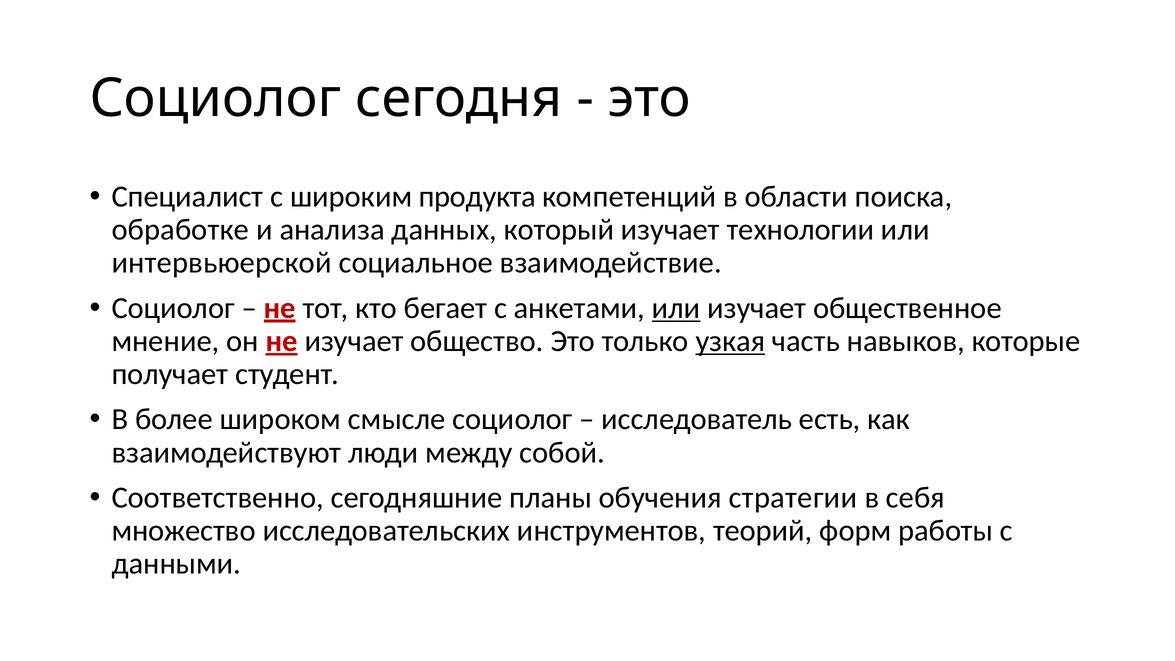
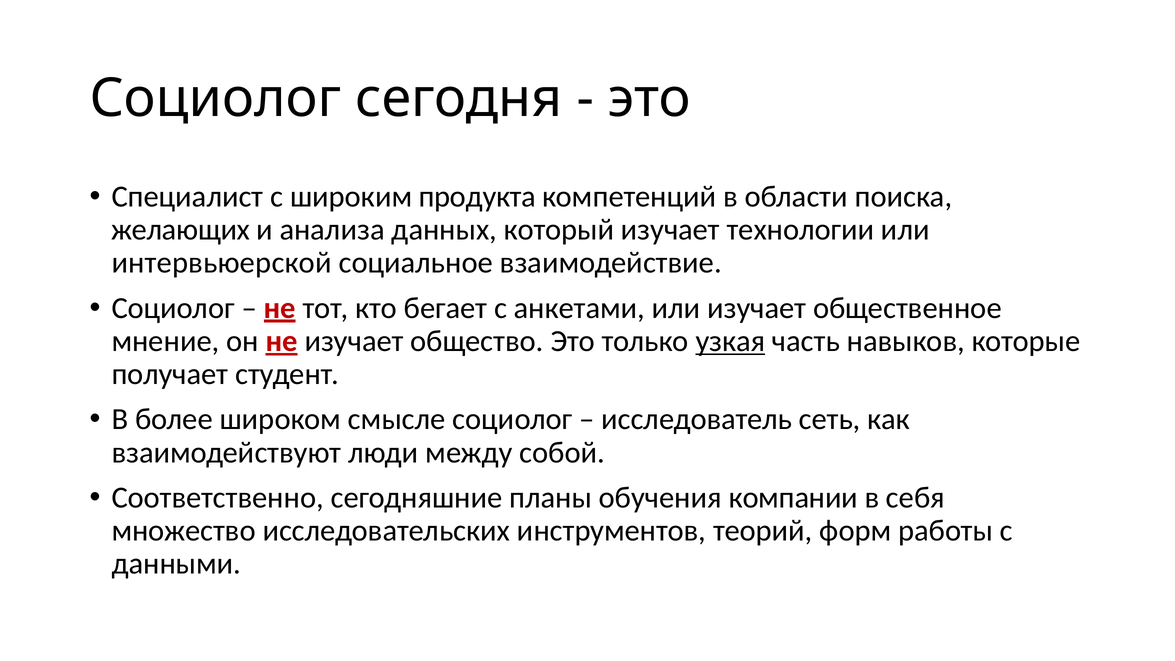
обработке: обработке -> желающих (181, 230)
или underline: present -> none (676, 308)
есть: есть -> сеть (830, 419)
стратегии: стратегии -> компании (793, 498)
